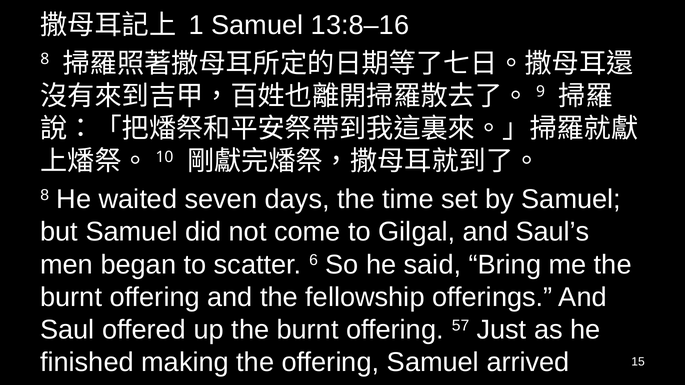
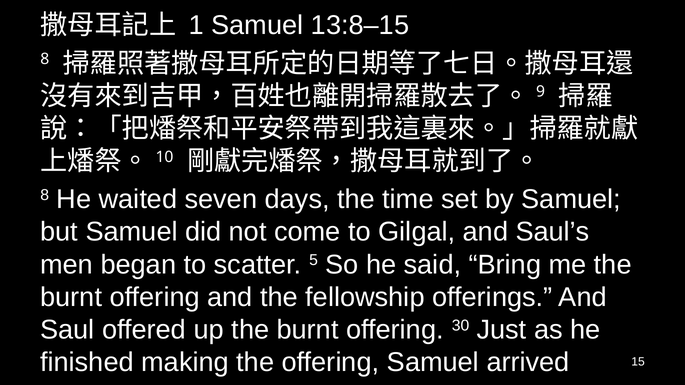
13:8–16: 13:8–16 -> 13:8–15 (360, 26)
6: 6 -> 5 (314, 260)
57: 57 -> 30 (461, 326)
